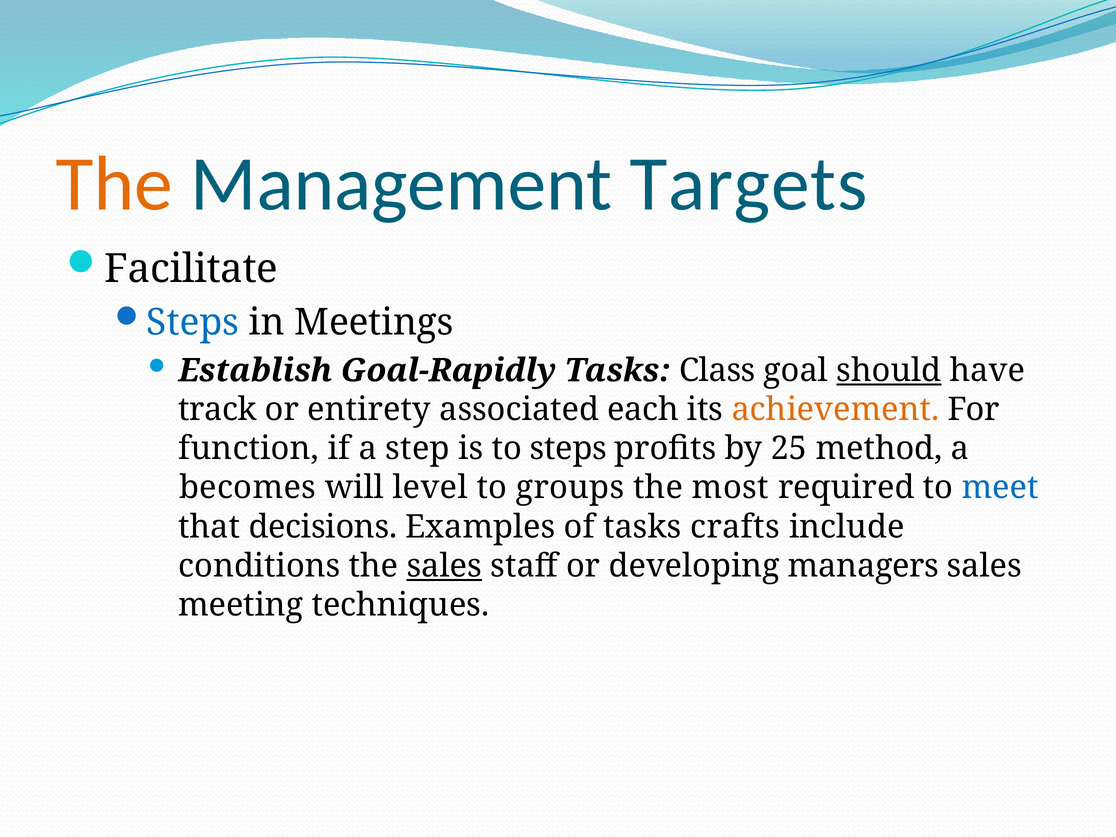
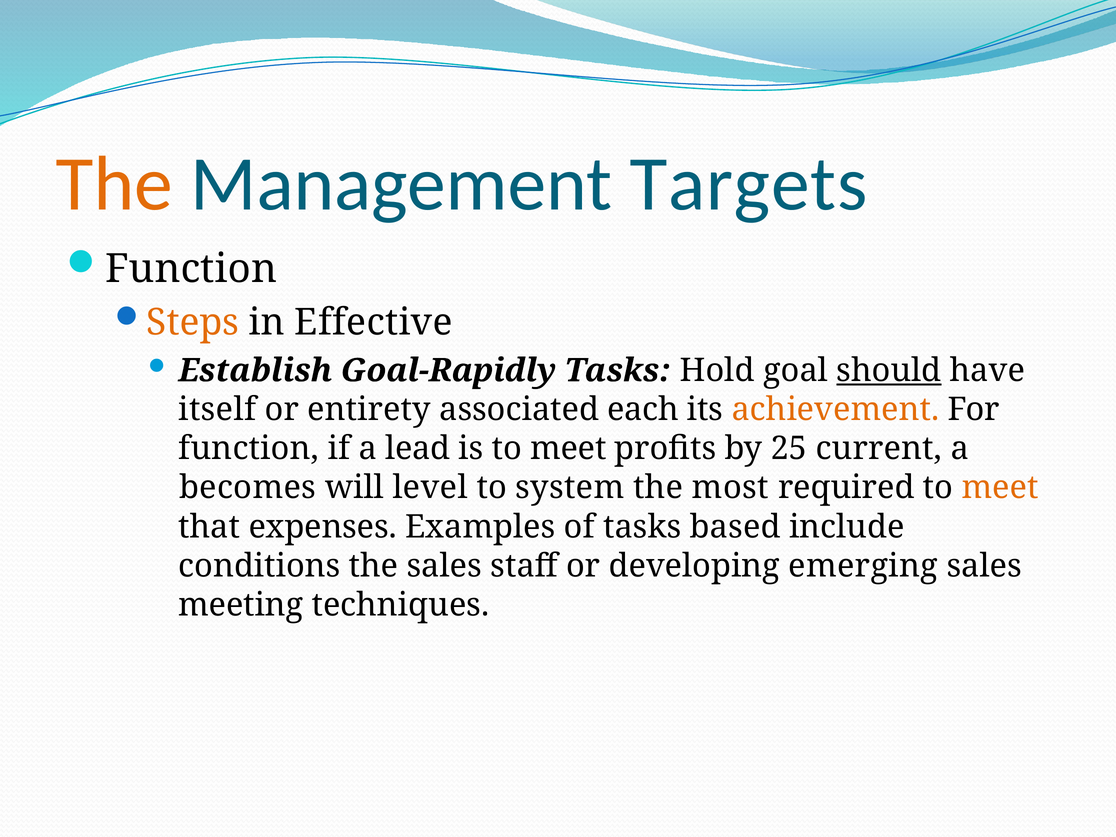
Facilitate: Facilitate -> Function (191, 269)
Steps colour: blue -> orange (193, 323)
Meetings: Meetings -> Effective (374, 323)
Class: Class -> Hold (717, 371)
track: track -> itself (217, 410)
step: step -> lead (418, 449)
is to steps: steps -> meet (568, 449)
method: method -> current (879, 449)
groups: groups -> system (570, 488)
meet colour: blue -> orange (1000, 488)
decisions: decisions -> expenses (323, 527)
crafts: crafts -> based (735, 527)
sales underline: present -> none (444, 566)
managers: managers -> emerging (863, 566)
